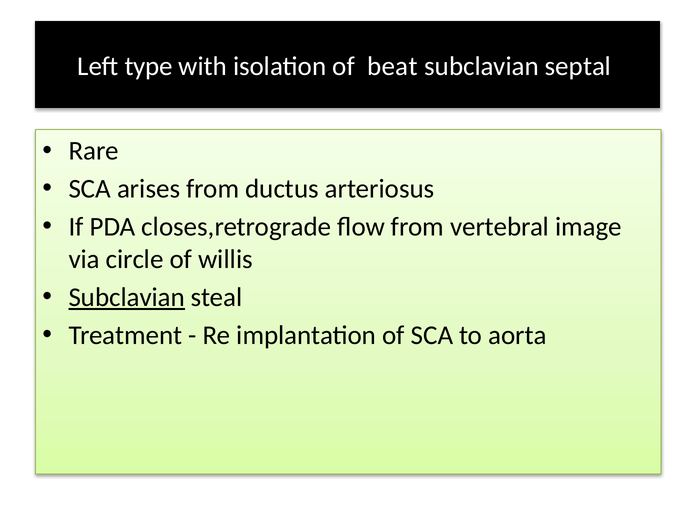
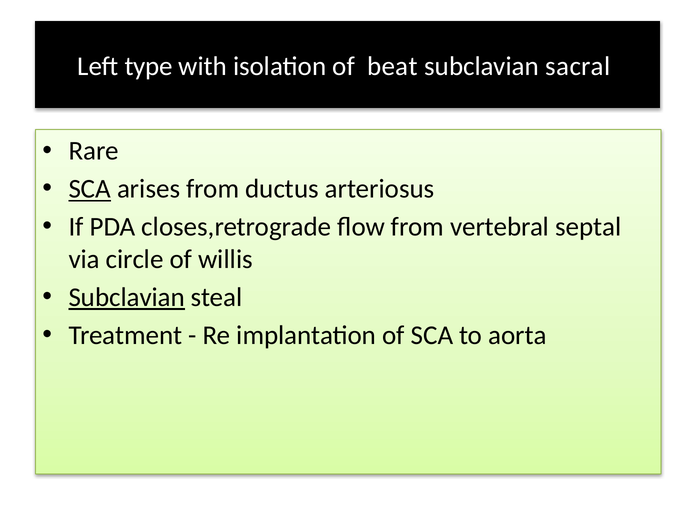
septal: septal -> sacral (578, 66)
SCA underline: none -> present (90, 189)
image: image -> septal (588, 227)
